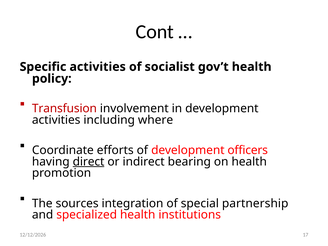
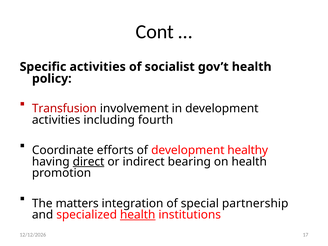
where: where -> fourth (156, 120)
officers: officers -> healthy (248, 150)
sources: sources -> matters (77, 203)
health underline: none -> present (138, 215)
